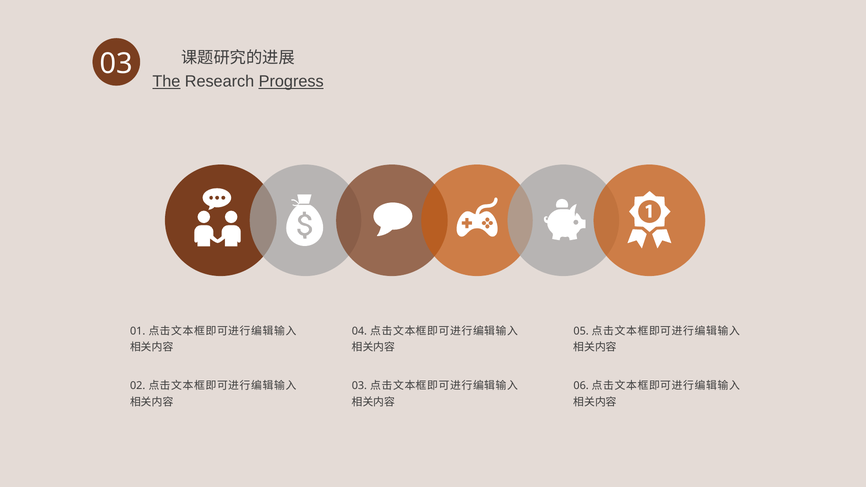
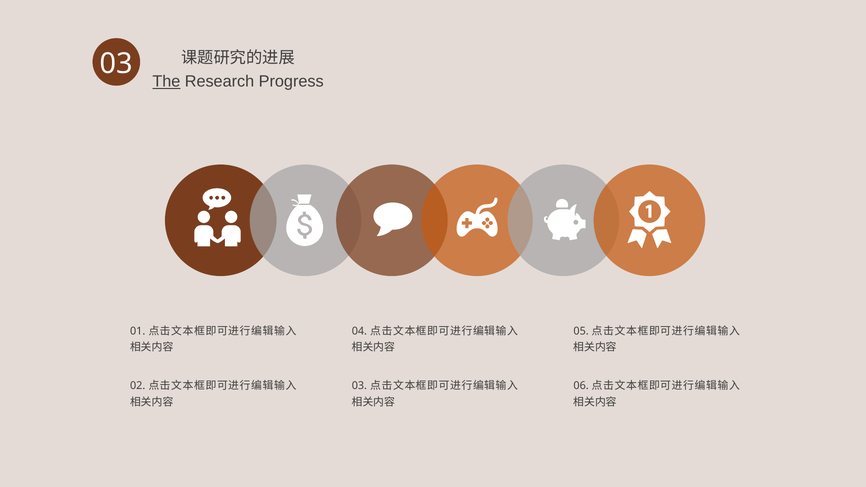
Progress underline: present -> none (291, 82)
